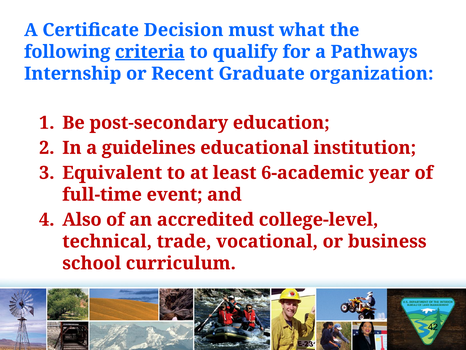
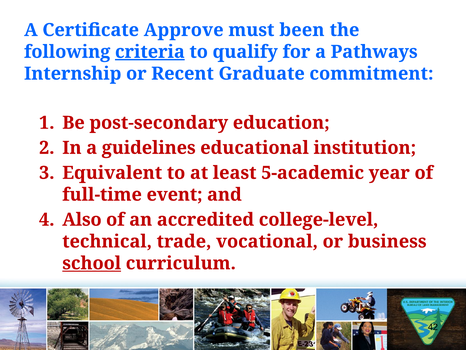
Decision: Decision -> Approve (184, 30)
what: what -> been (302, 30)
organization: organization -> commitment (371, 74)
6-academic: 6-academic -> 5-academic (313, 173)
school underline: none -> present (92, 263)
